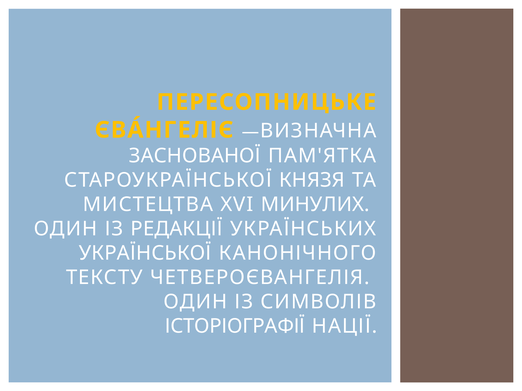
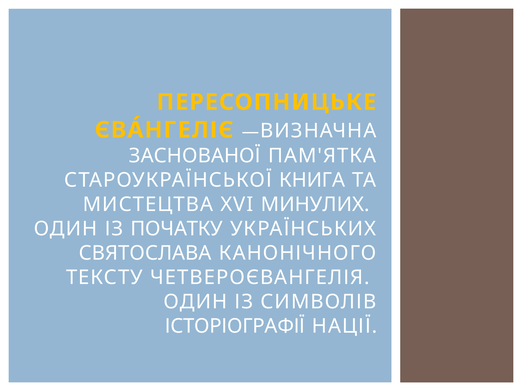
КНЯЗЯ: КНЯЗЯ -> КНИГА (312, 180)
РЕДАКЦІЇ: РЕДАКЦІЇ -> ПОЧАТКУ (177, 229)
УКРАЇНСЬКОЇ: УКРАЇНСЬКОЇ -> СВЯТОСЛАВА (145, 254)
